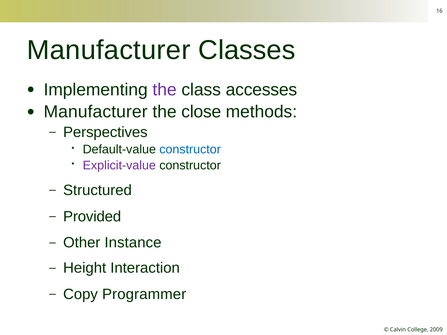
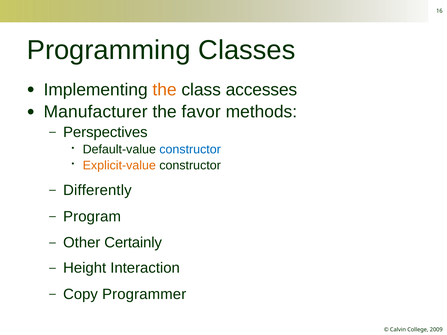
Manufacturer: Manufacturer -> Programming (109, 50)
the colour: purple -> orange (165, 90)
close: close -> favor (201, 112)
Explicit-value colour: purple -> orange (119, 166)
Structured: Structured -> Differently (97, 190)
Provided: Provided -> Program (92, 217)
Instance: Instance -> Certainly (133, 243)
